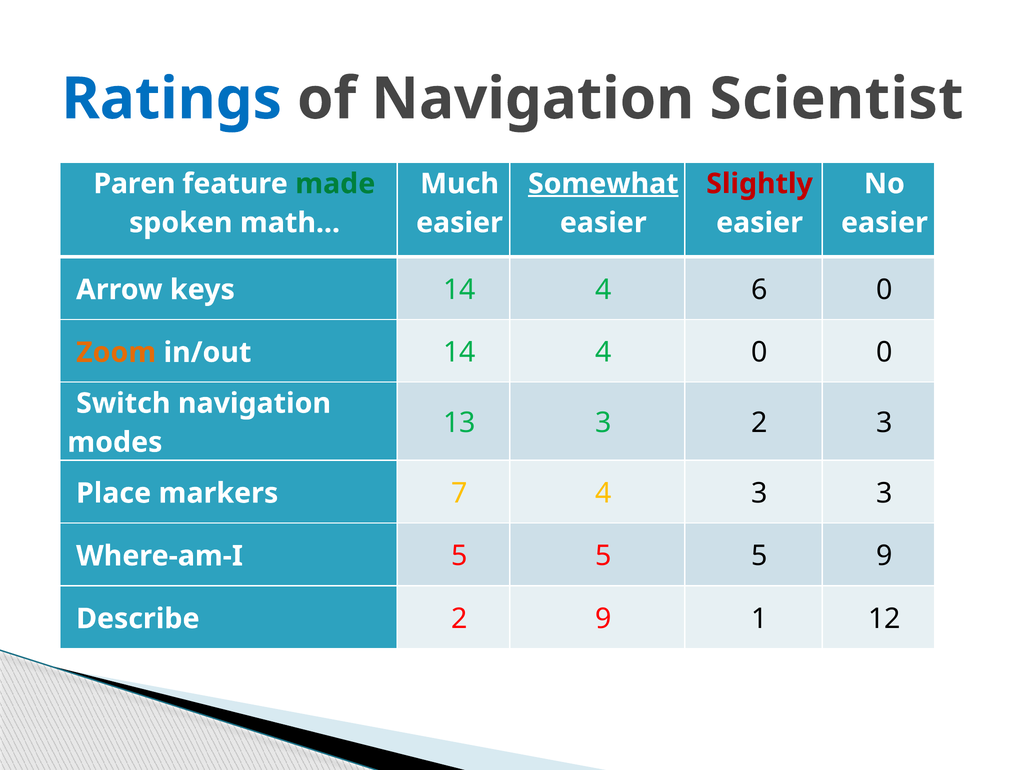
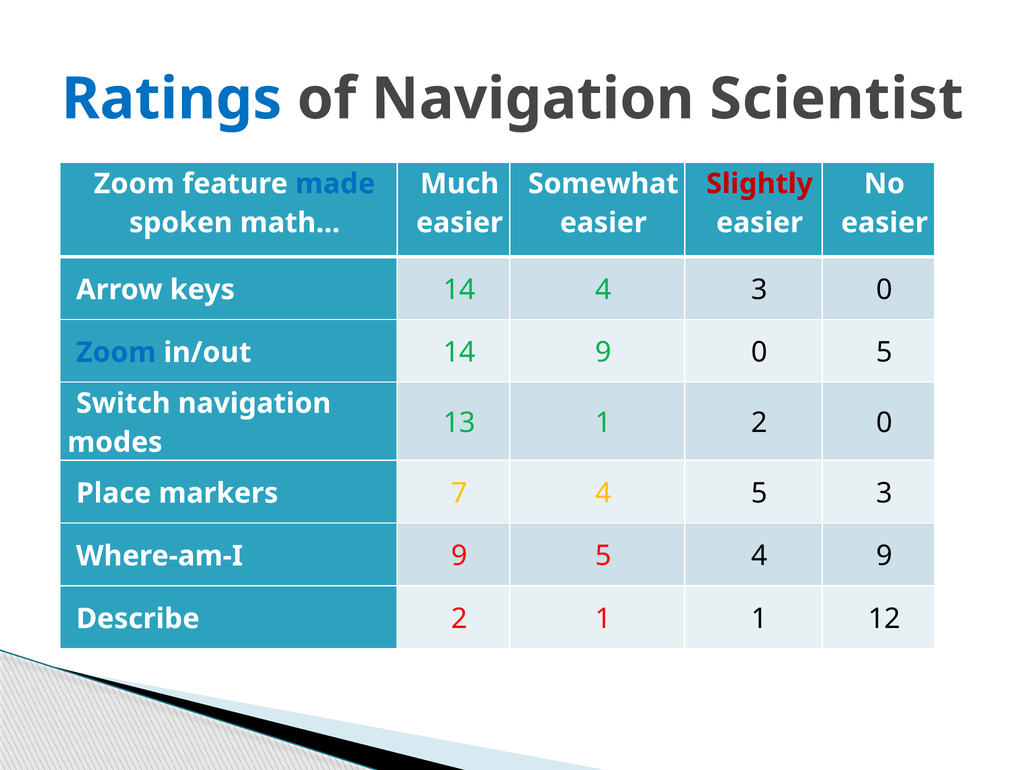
Paren: Paren -> Zoom (134, 184)
made colour: green -> blue (335, 184)
Somewhat underline: present -> none (603, 184)
4 6: 6 -> 3 (760, 290)
Zoom colour: orange -> blue (116, 353)
in/out 14 4: 4 -> 9 (603, 353)
0 0: 0 -> 5 (884, 353)
13 3: 3 -> 1 (603, 423)
2 3: 3 -> 0 (884, 423)
4 3: 3 -> 5 (760, 493)
Where-am-I 5: 5 -> 9 (459, 556)
5: 5 -> 4 (760, 556)
2 9: 9 -> 1 (603, 619)
